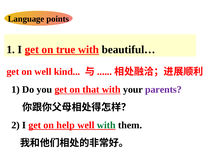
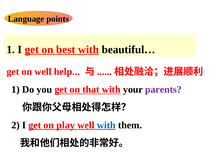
true: true -> best (66, 49)
kind: kind -> help (67, 71)
help: help -> play (66, 125)
with colour: green -> blue (106, 125)
